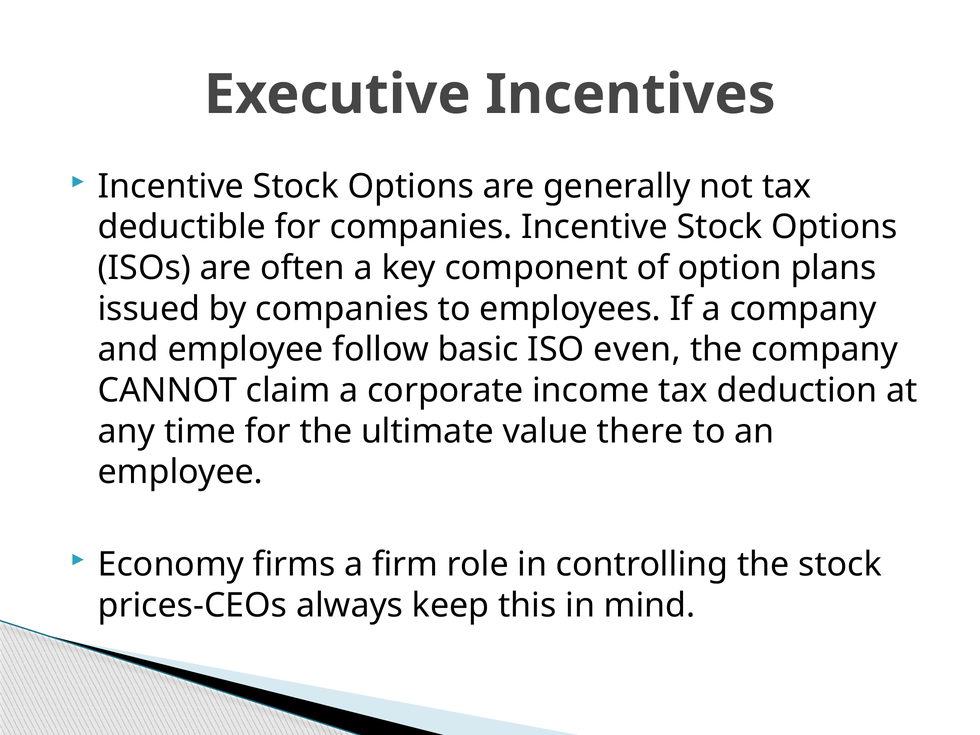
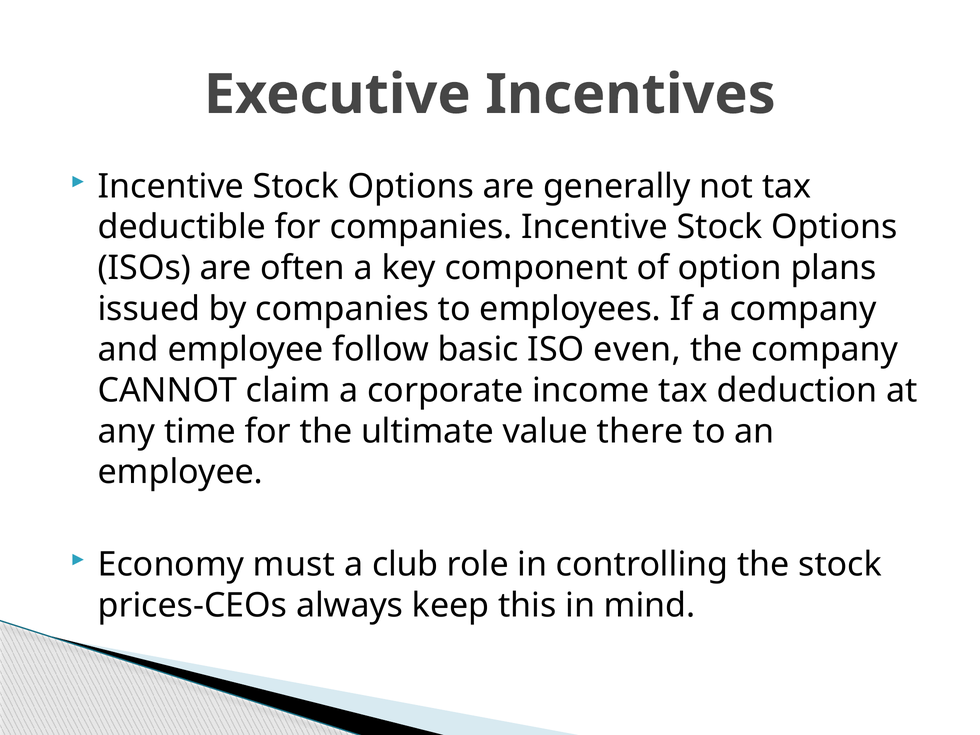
firms: firms -> must (294, 565)
firm: firm -> club (405, 565)
